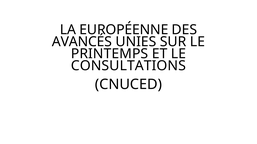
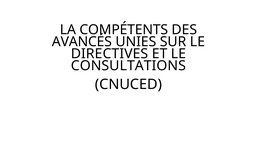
EUROPÉENNE: EUROPÉENNE -> COMPÉTENTS (124, 30)
PRINTEMPS: PRINTEMPS -> DIRECTIVES (110, 54)
